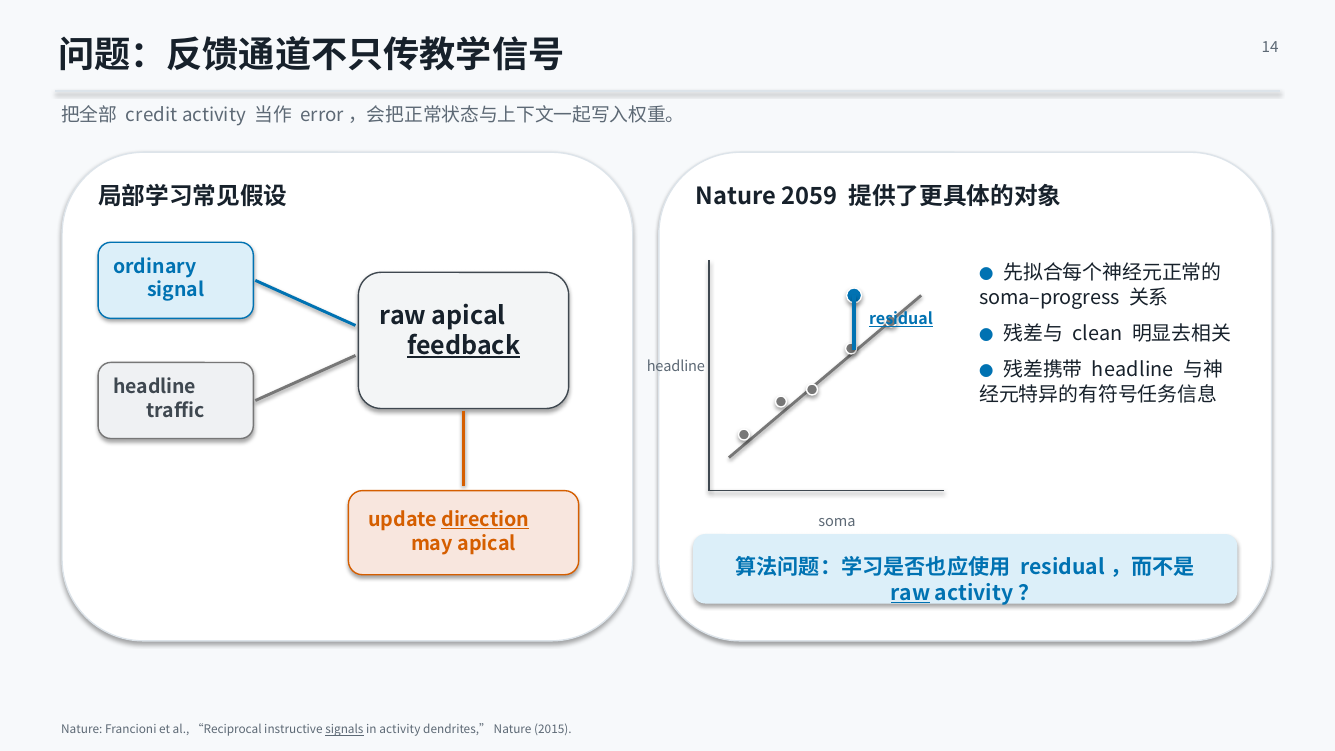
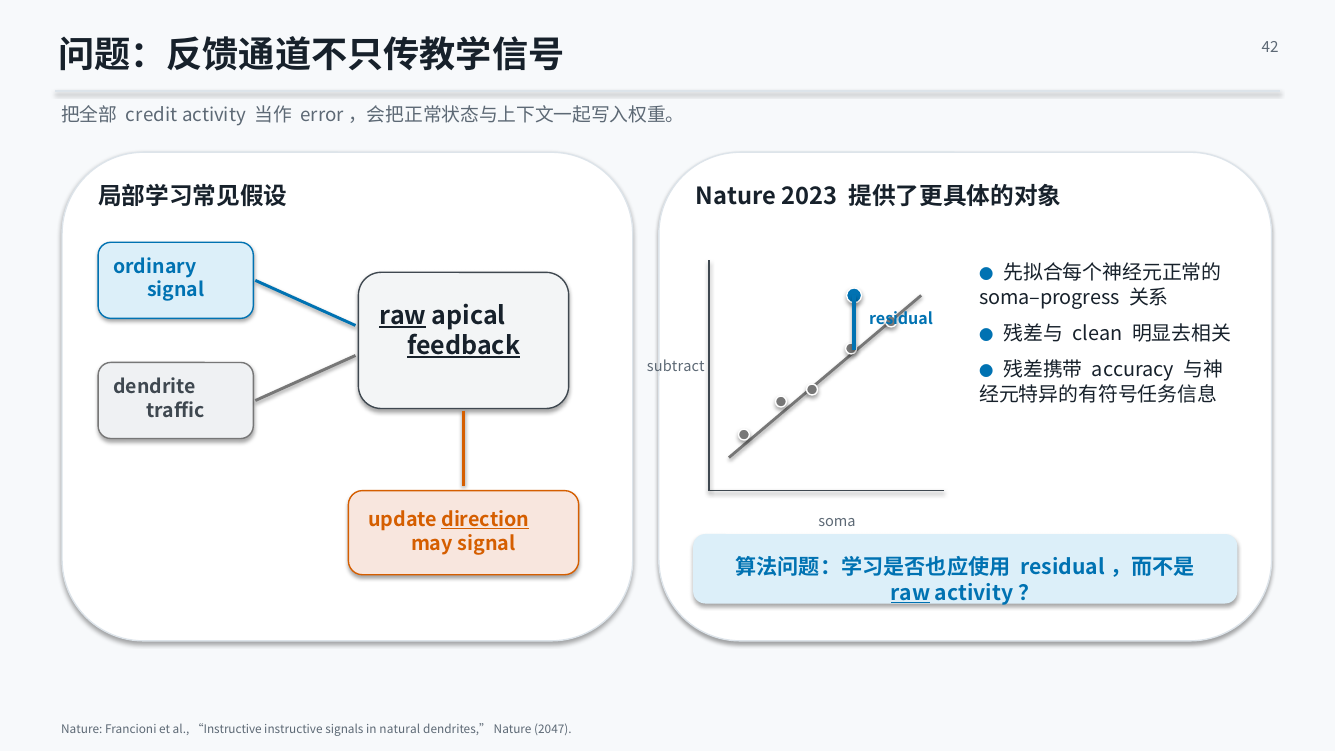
14: 14 -> 42 (1270, 47)
2059: 2059 -> 2023 (809, 197)
raw underline: none -> present (403, 316)
residual underline: present -> none (901, 319)
headline: headline -> subtract (676, 366)
headline: headline -> accuracy (1133, 370)
headline: headline -> dendrite (155, 387)
may apical: apical -> signal (487, 544)
al Reciprocal: Reciprocal -> Instructive (227, 730)
signals underline: present -> none (344, 730)
in activity: activity -> natural (400, 730)
2015: 2015 -> 2047 (553, 730)
